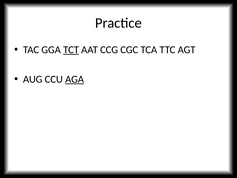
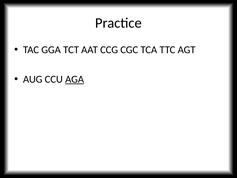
TCT underline: present -> none (71, 50)
